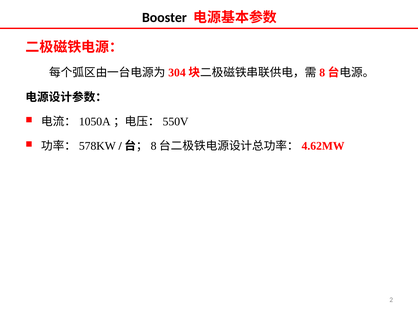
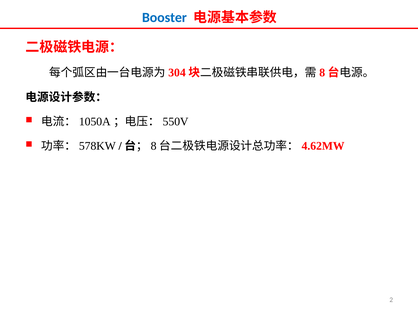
Booster colour: black -> blue (164, 18)
